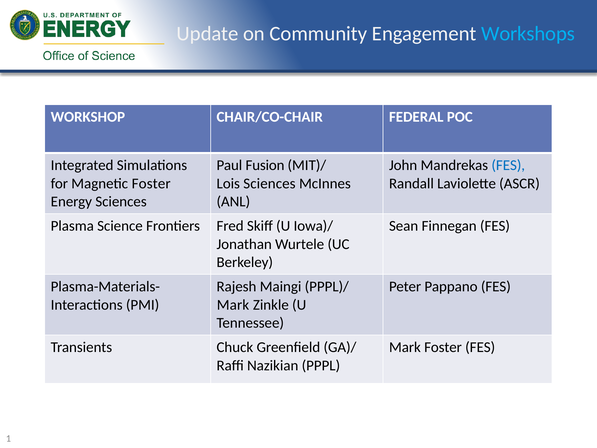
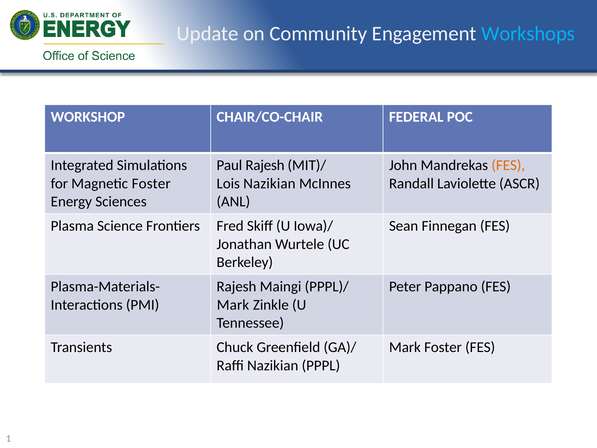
Paul Fusion: Fusion -> Rajesh (265, 165)
FES colour: blue -> orange (508, 165)
Lois Sciences: Sciences -> Nazikian (269, 183)
